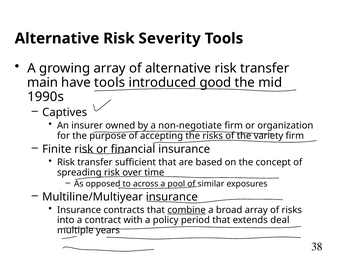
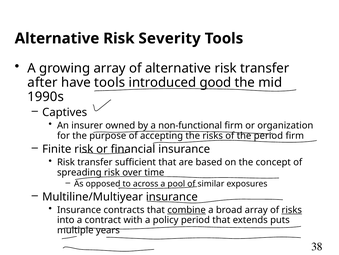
main: main -> after (43, 82)
non-negotiate: non-negotiate -> non-functional (190, 125)
the variety: variety -> period (268, 135)
risks underline: none -> present (292, 209)
deal: deal -> puts (280, 219)
